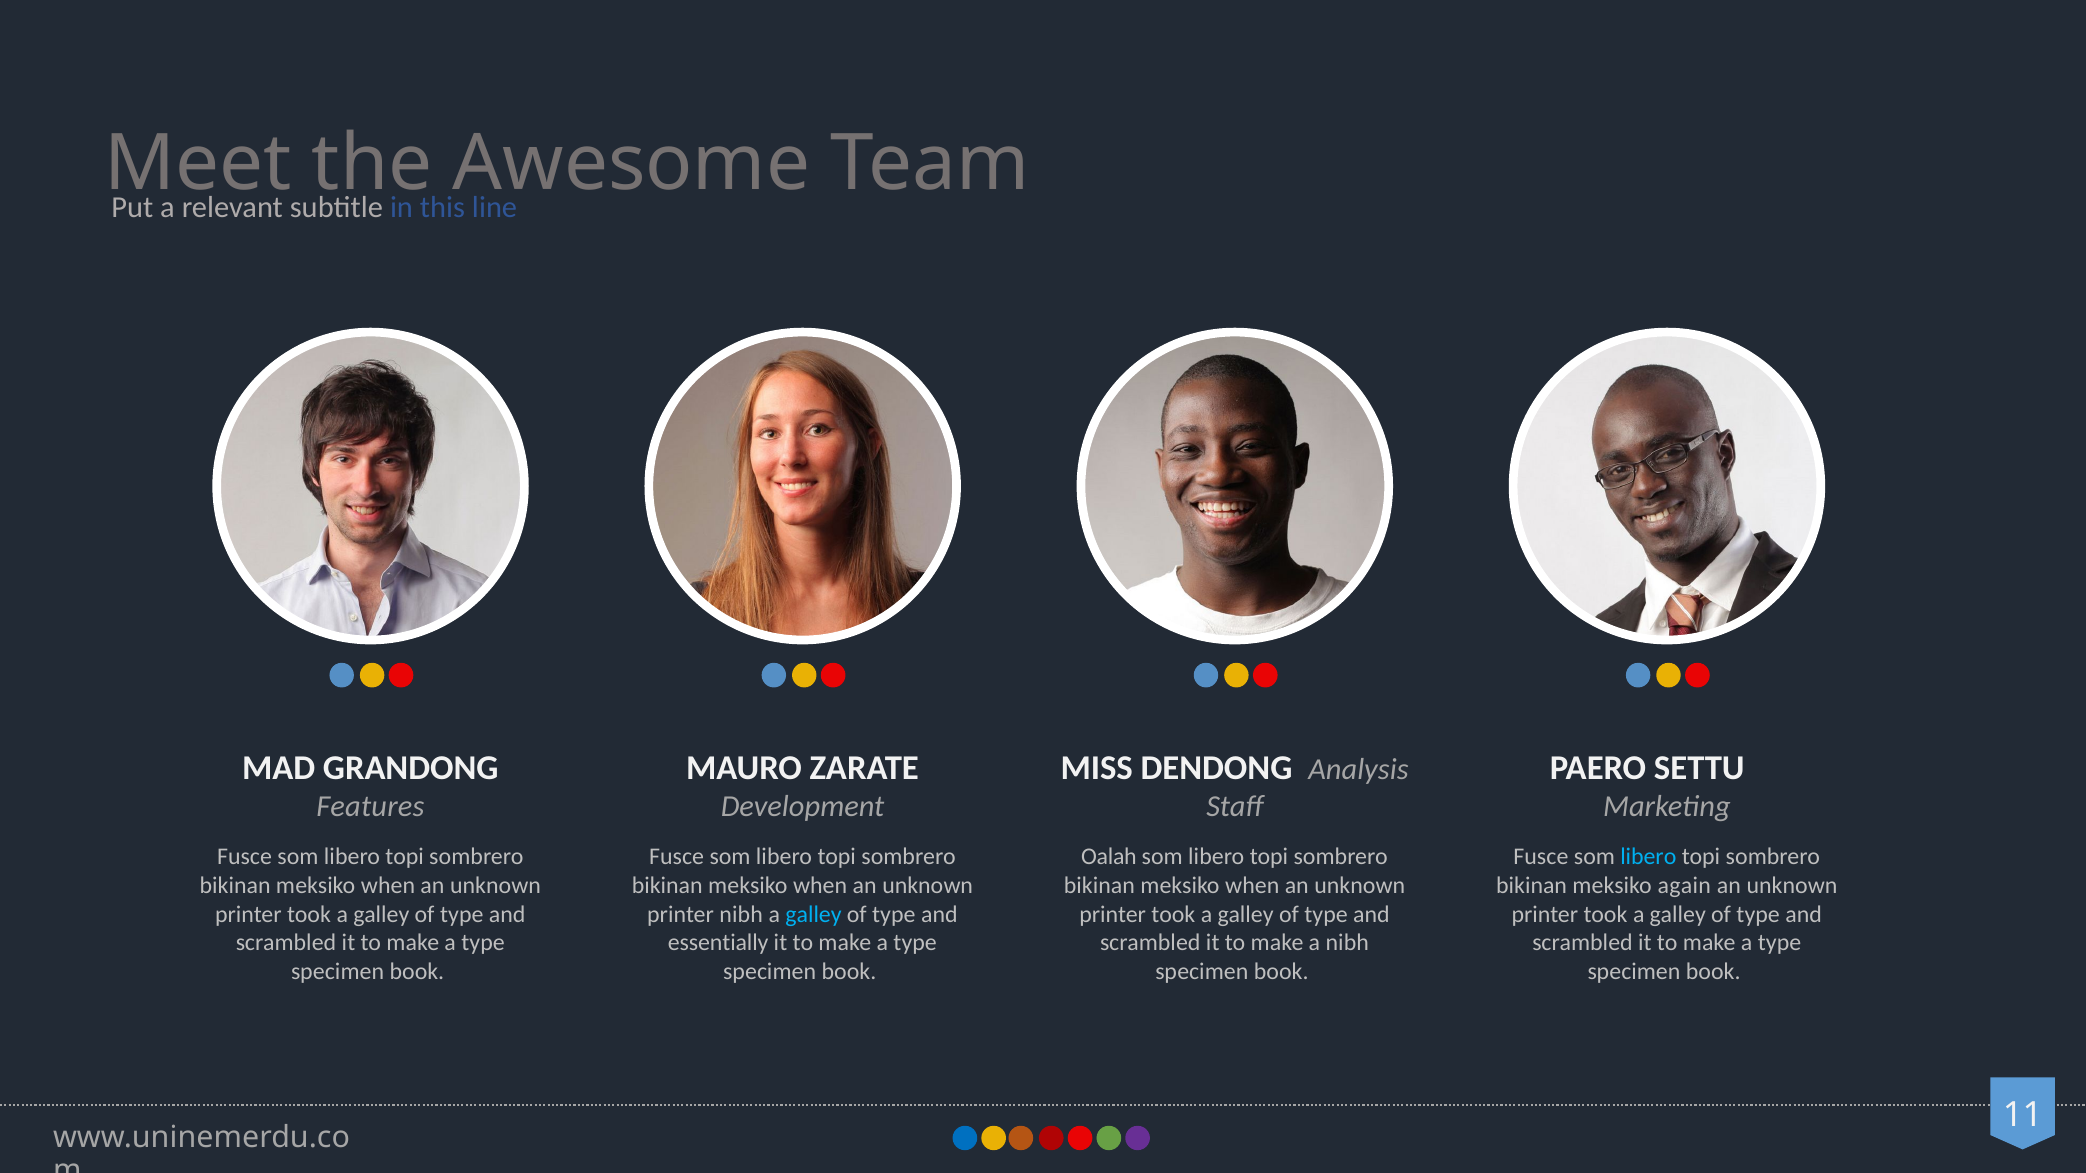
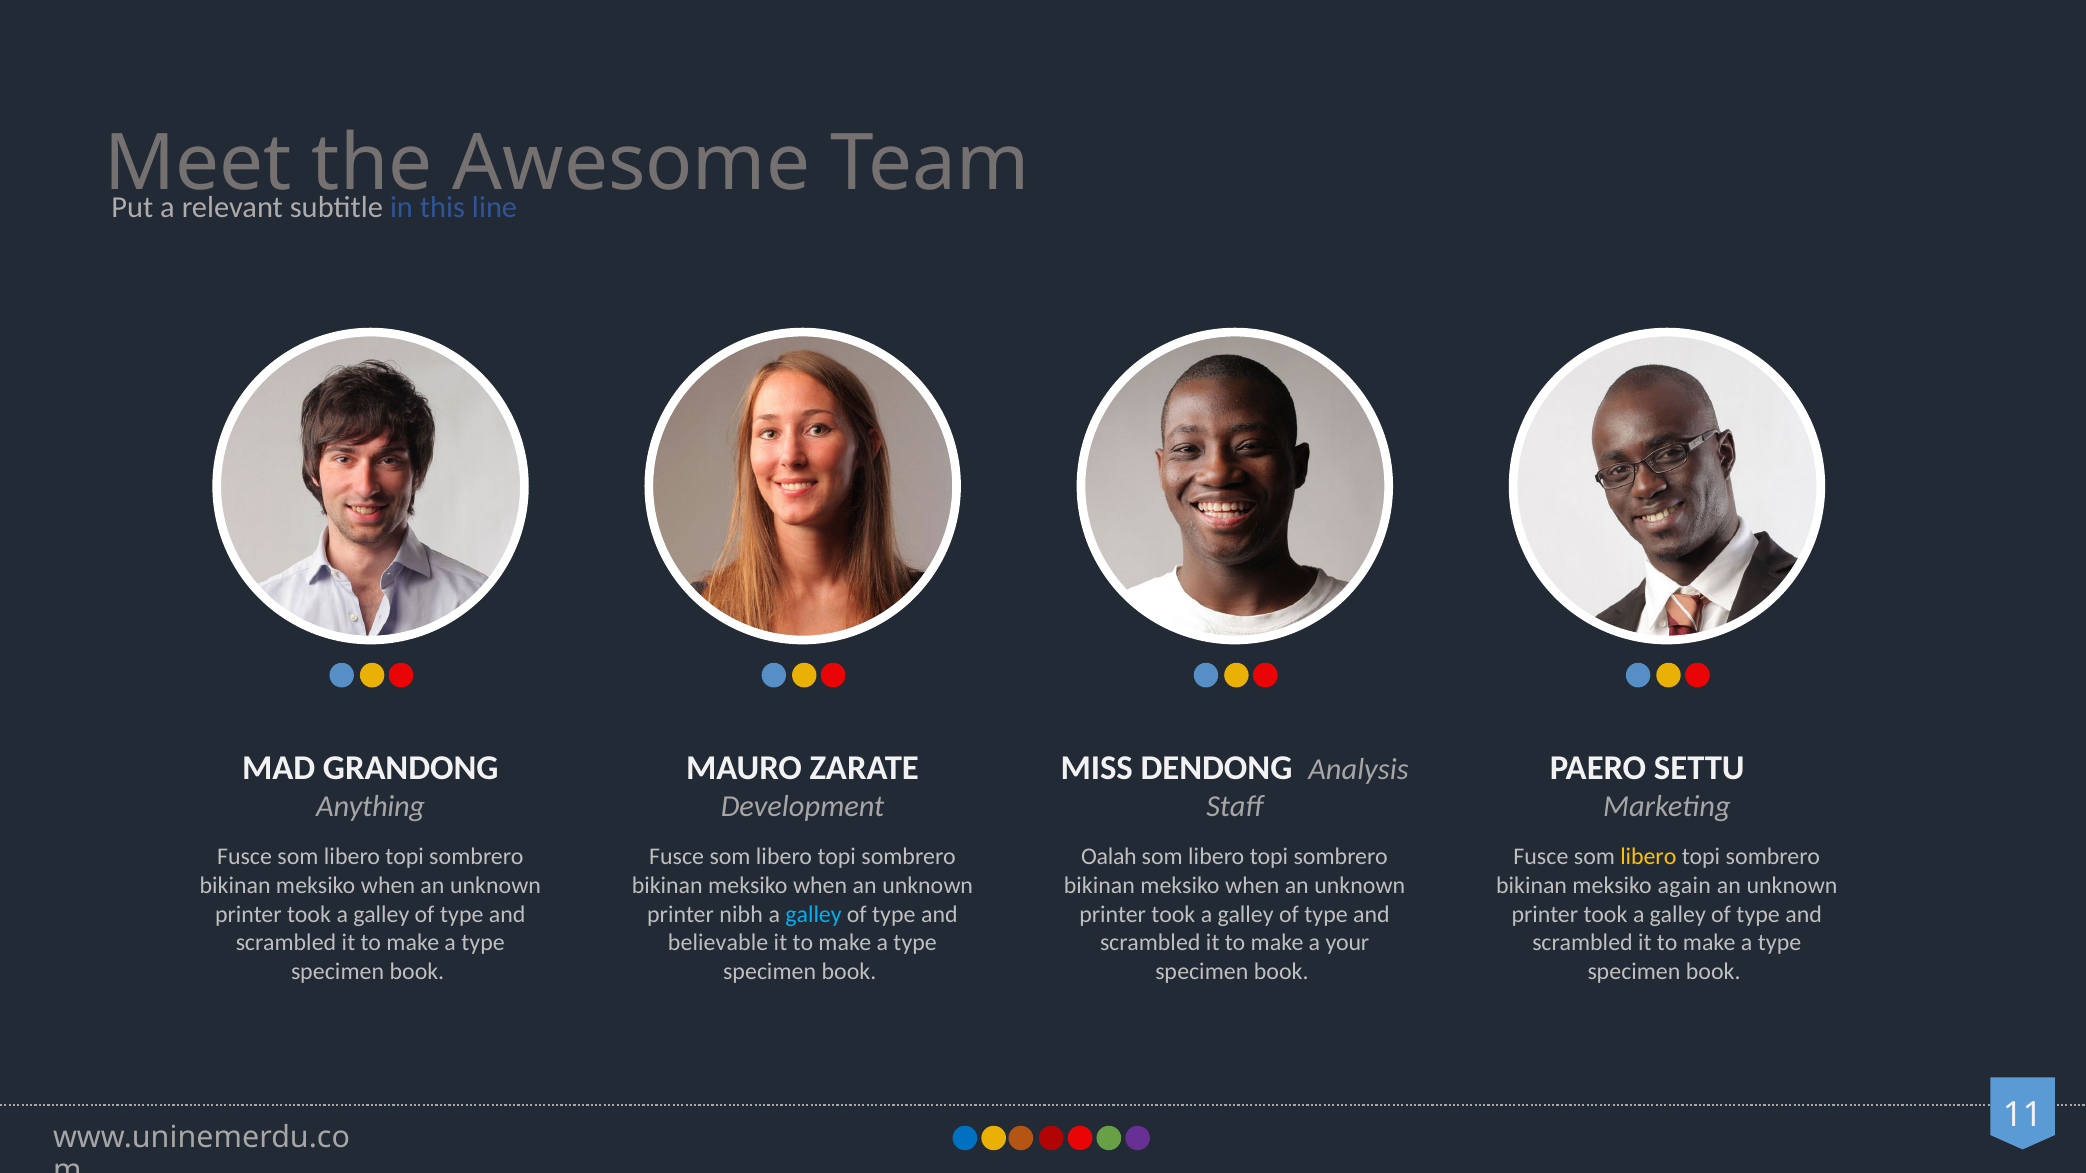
Features: Features -> Anything (371, 807)
libero colour: light blue -> yellow (1648, 857)
essentially: essentially -> believable (718, 943)
a nibh: nibh -> your (1347, 943)
